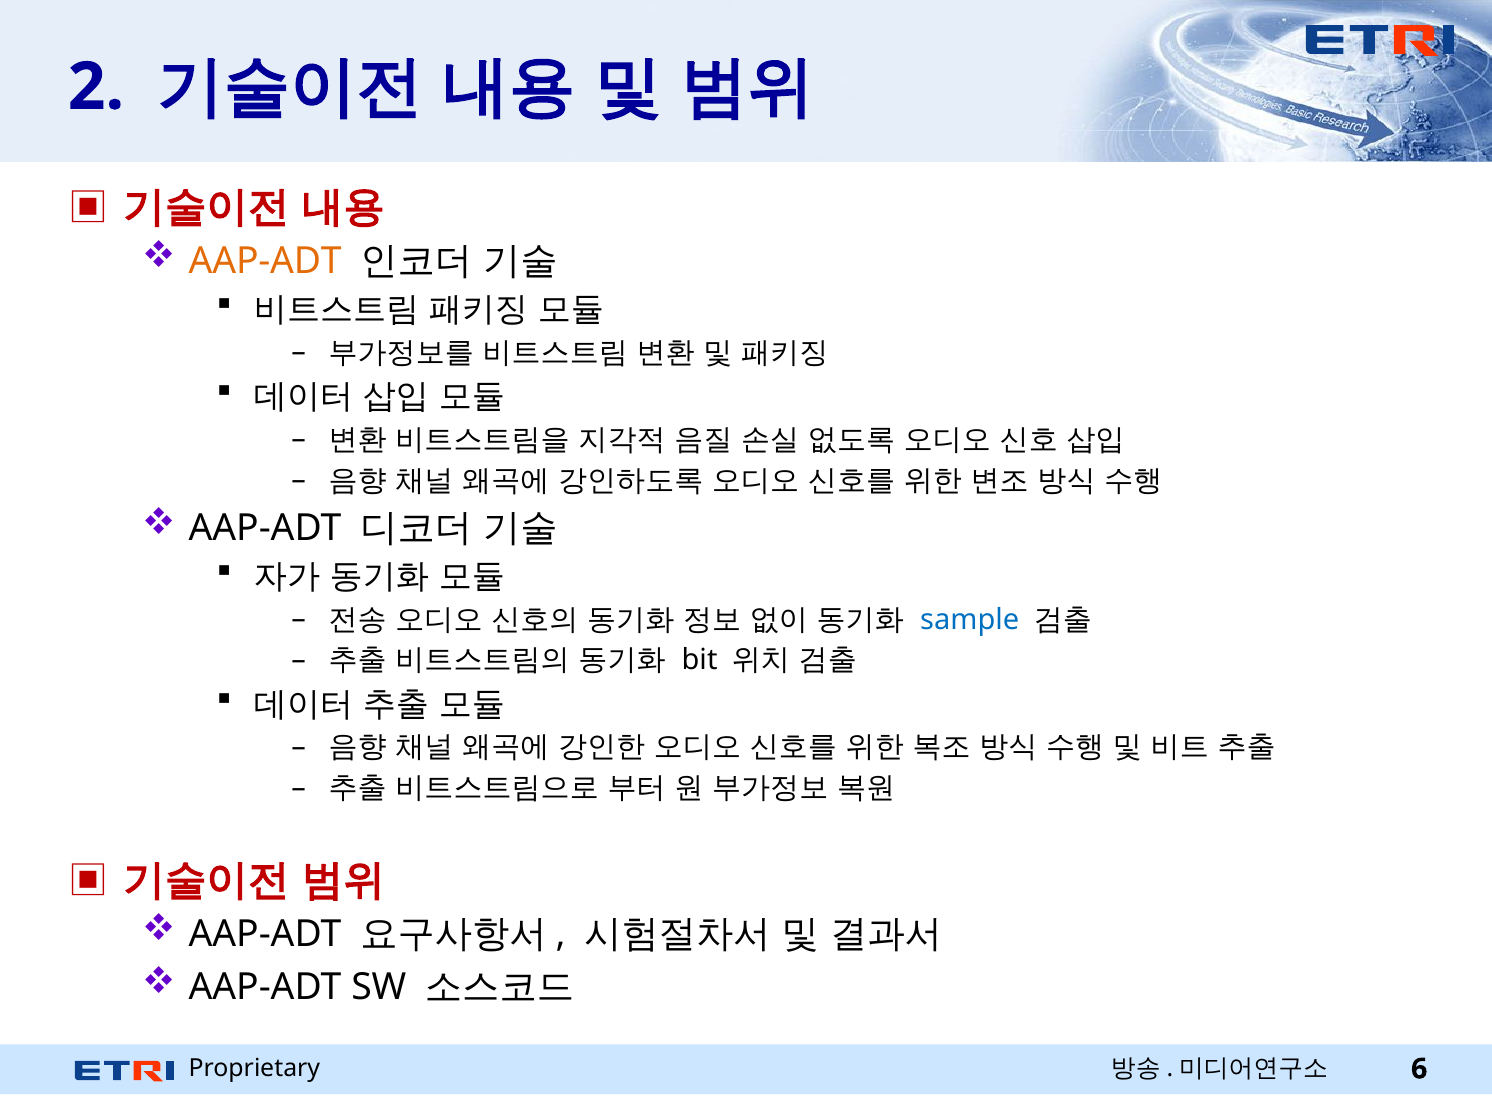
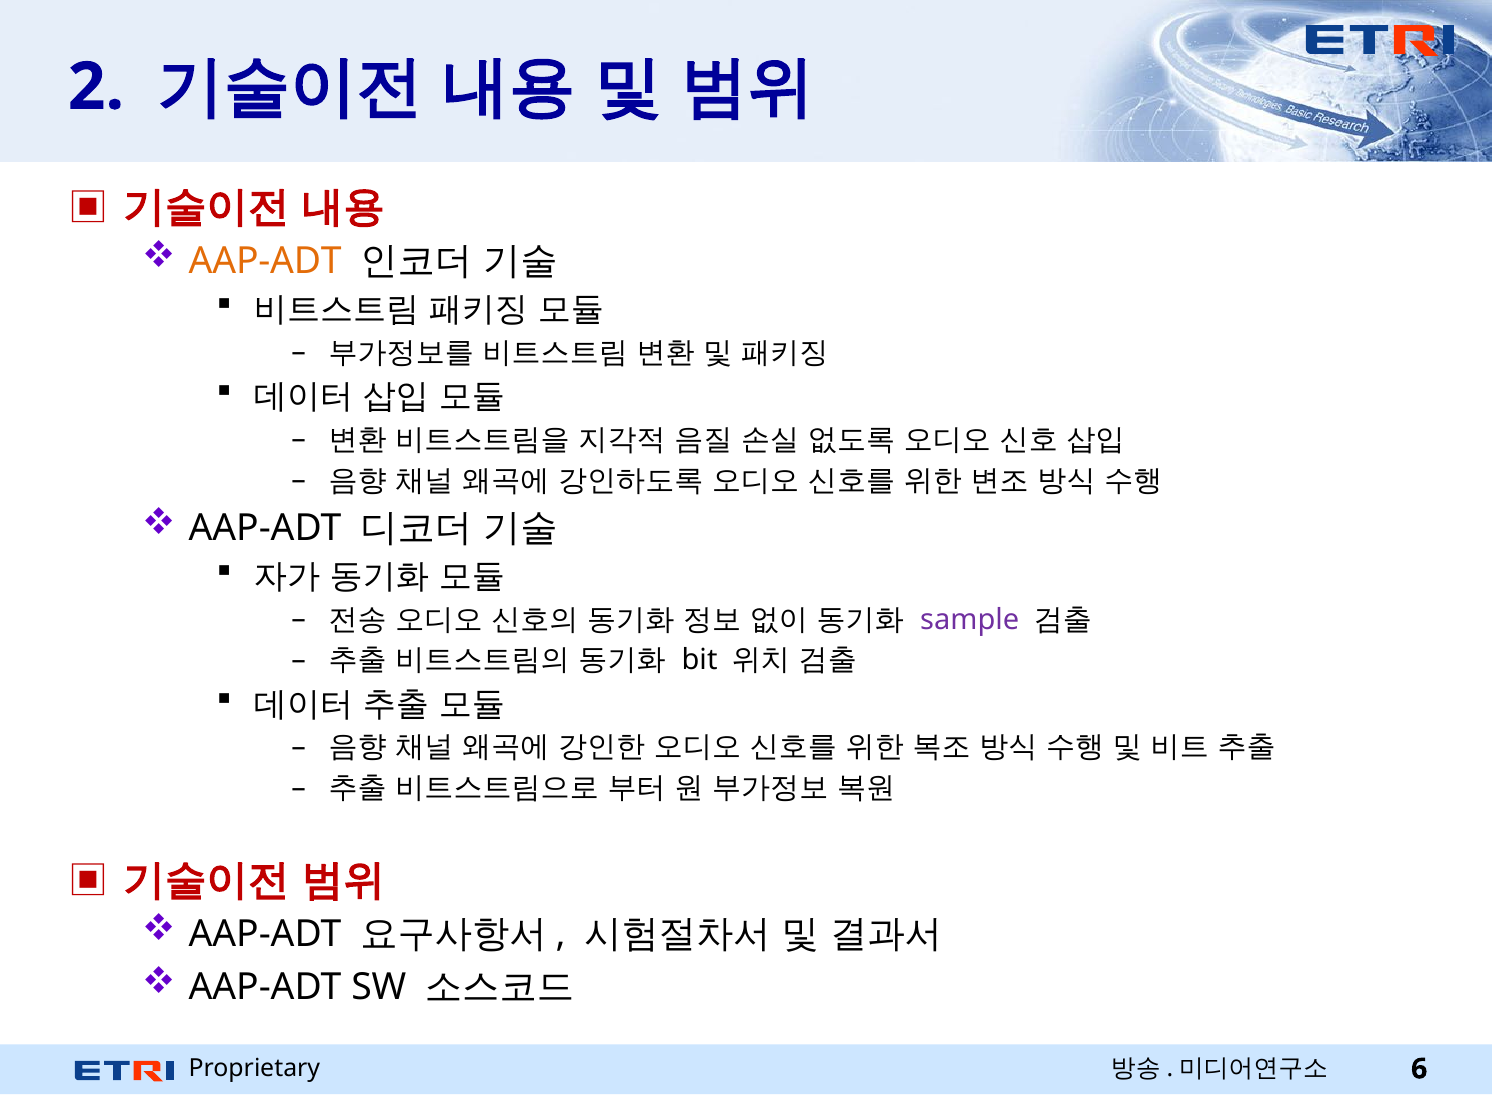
sample colour: blue -> purple (970, 620)
